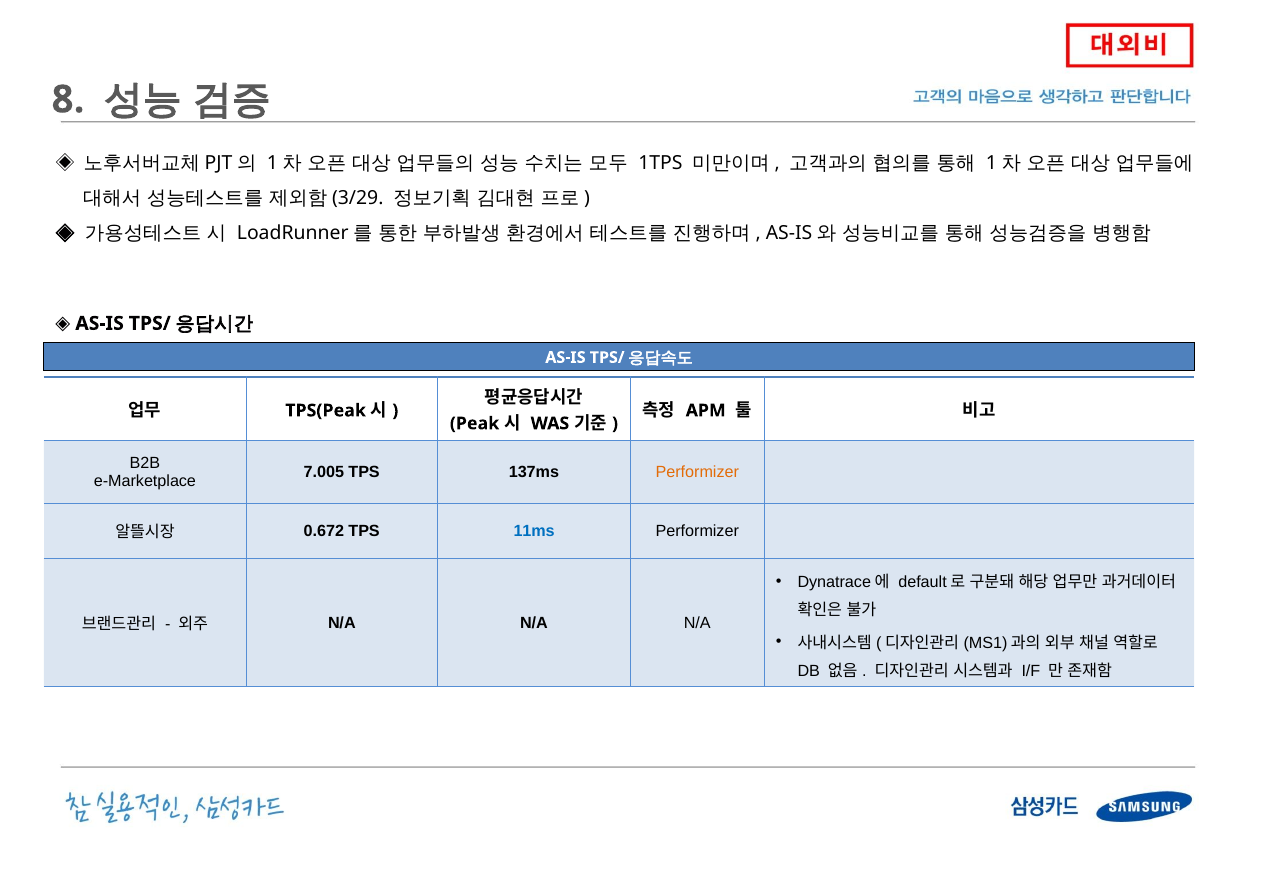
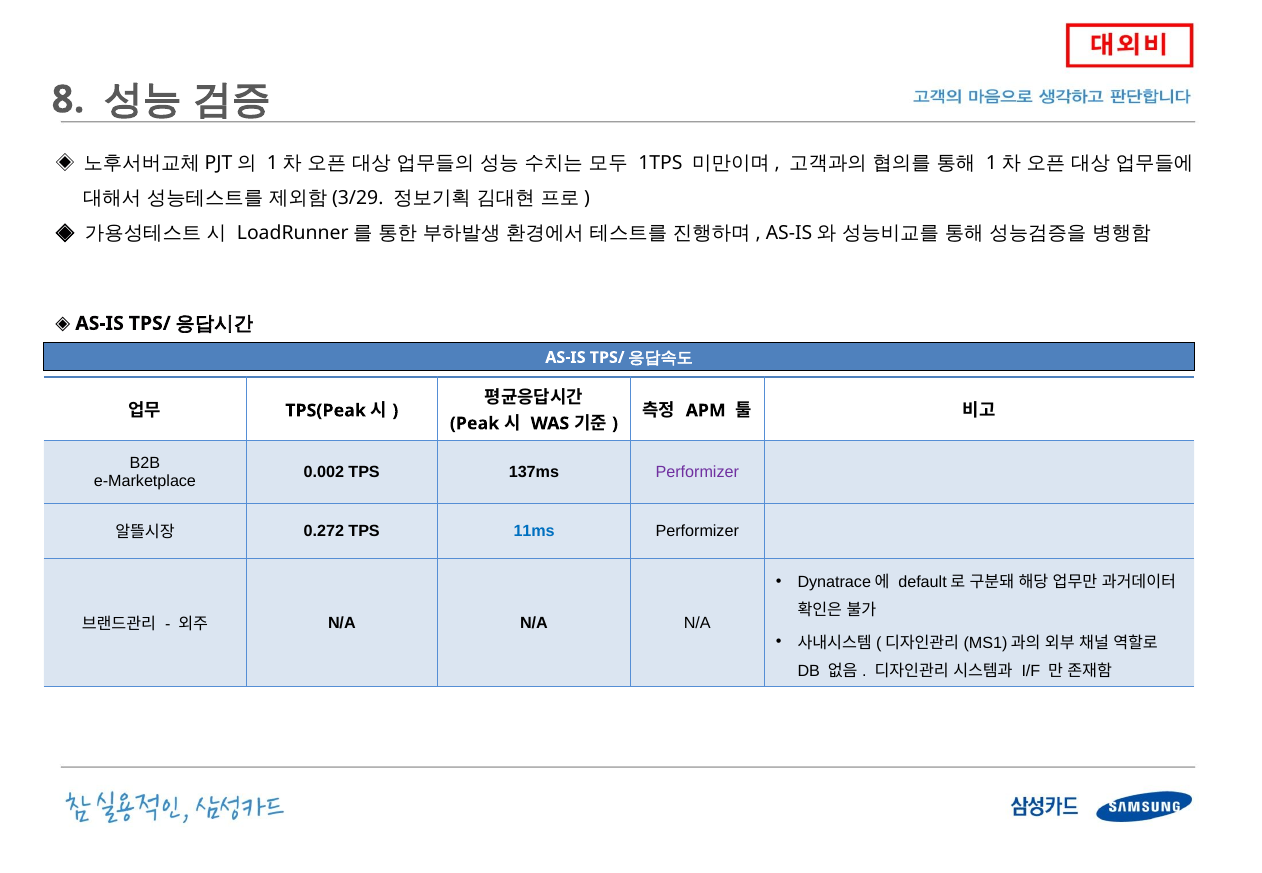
7.005: 7.005 -> 0.002 (324, 472)
Performizer colour: orange -> purple (697, 472)
0.672: 0.672 -> 0.272 (324, 531)
